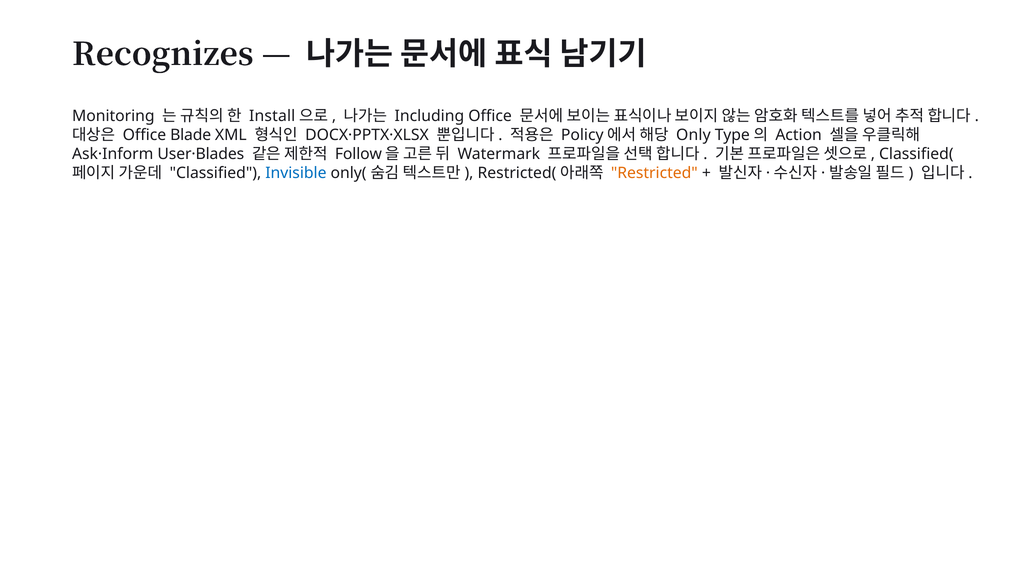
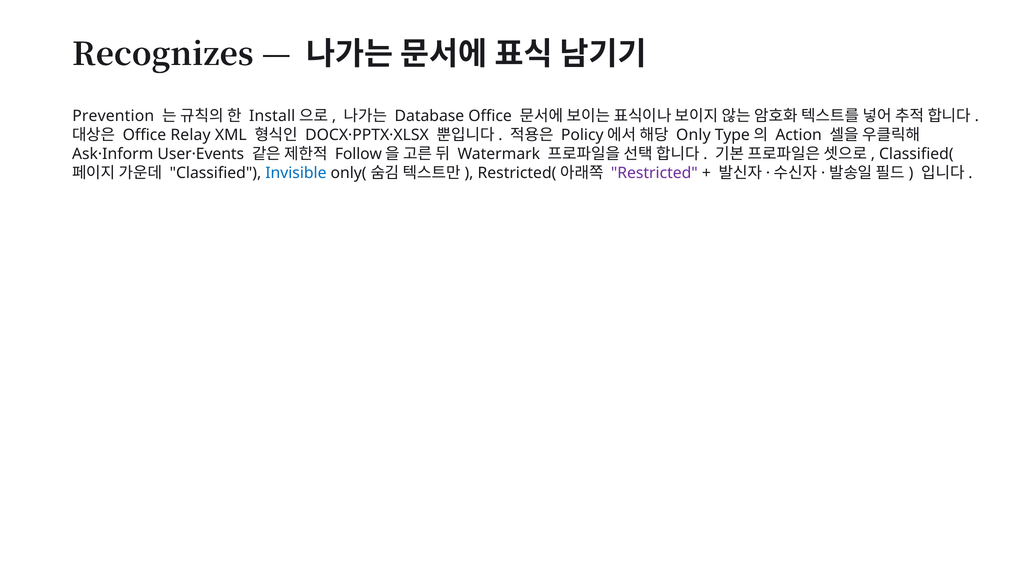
Monitoring: Monitoring -> Prevention (113, 116)
Including: Including -> Database (429, 116)
Blade: Blade -> Relay (191, 135)
User·Blades: User·Blades -> User·Events (201, 154)
Restricted colour: orange -> purple (654, 173)
